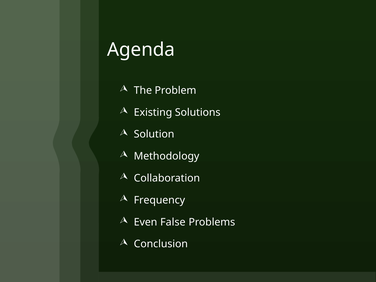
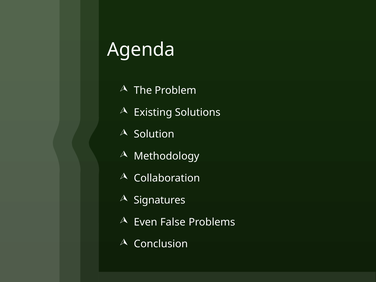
Frequency: Frequency -> Signatures (159, 200)
